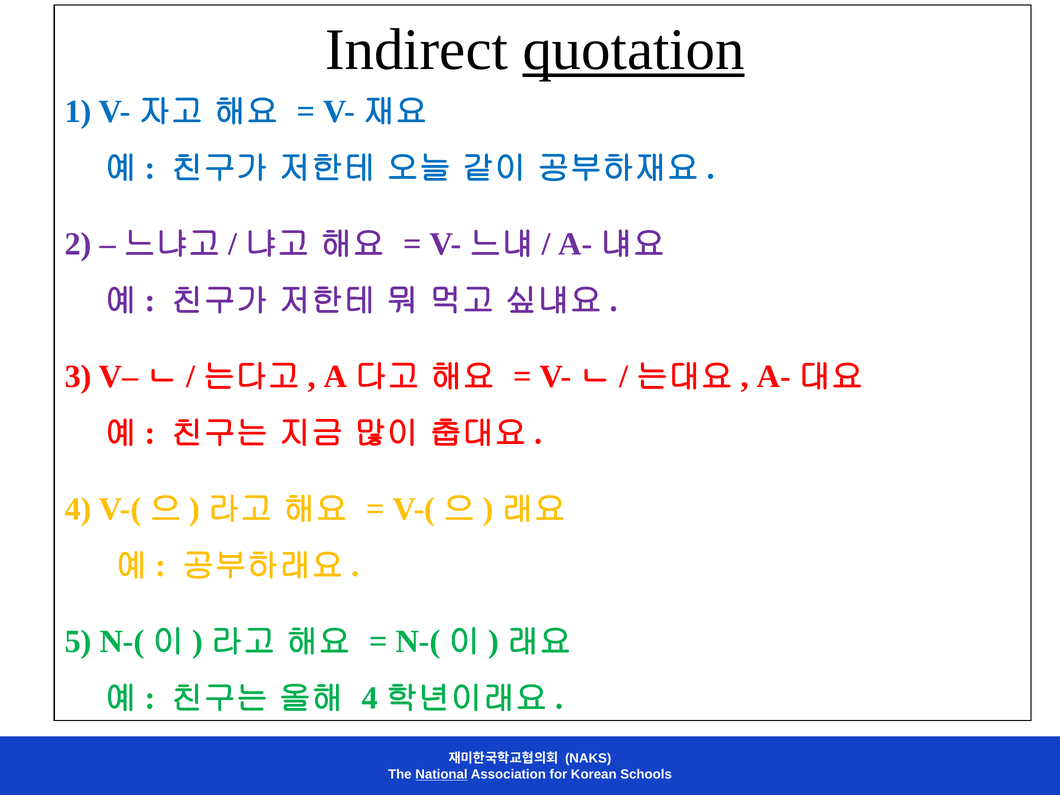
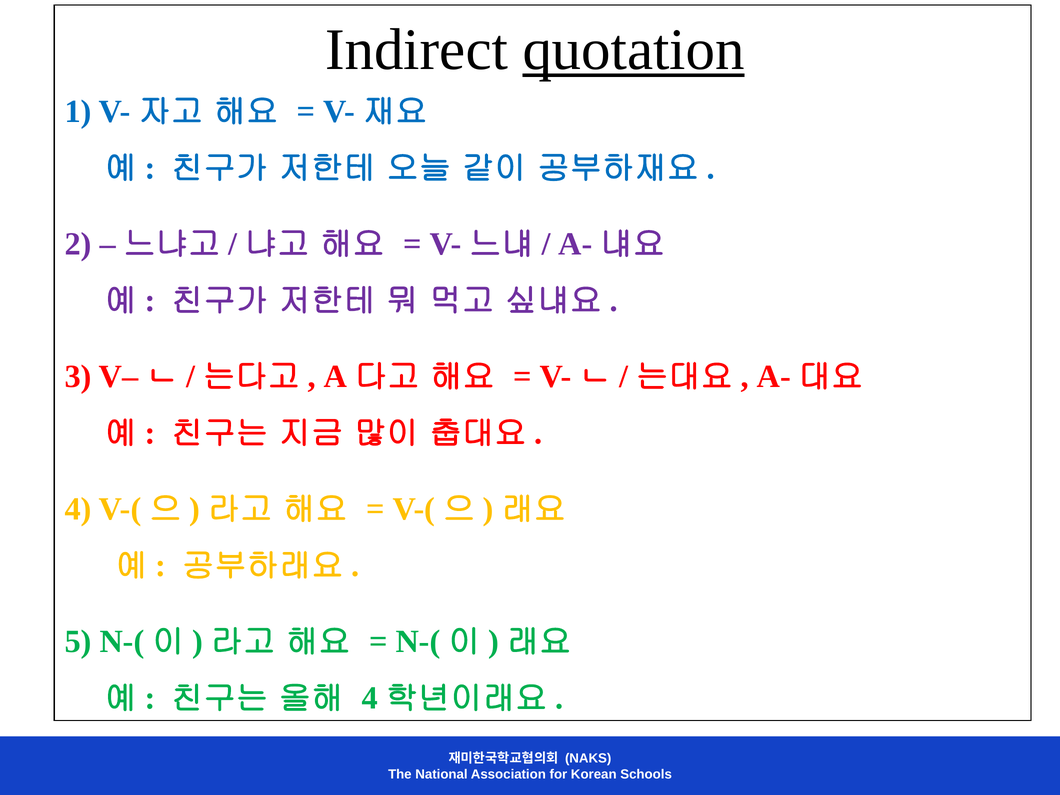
National underline: present -> none (442, 775)
